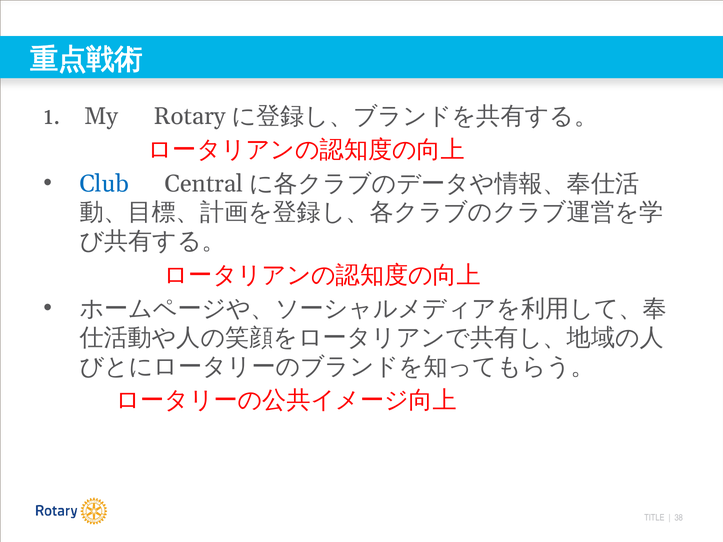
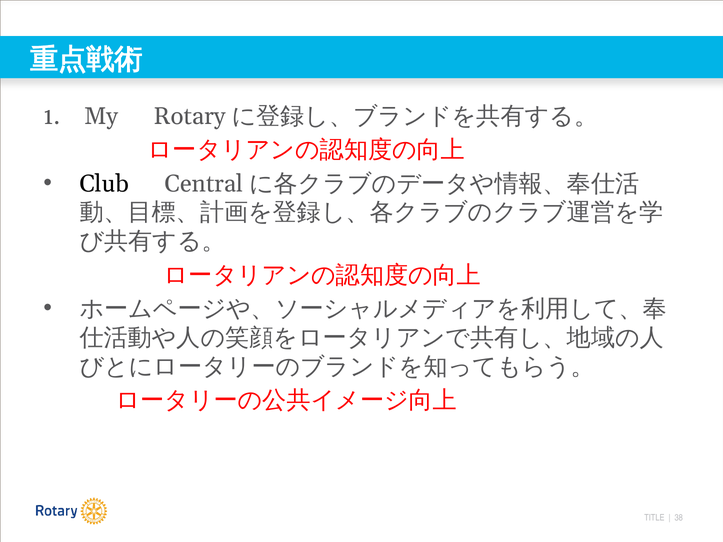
Club colour: blue -> black (104, 184)
